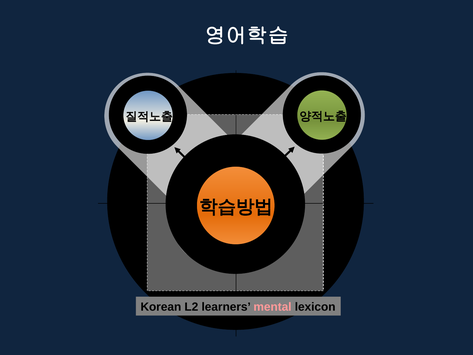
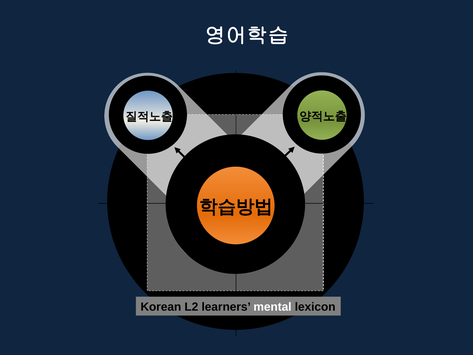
mental colour: pink -> white (273, 307)
